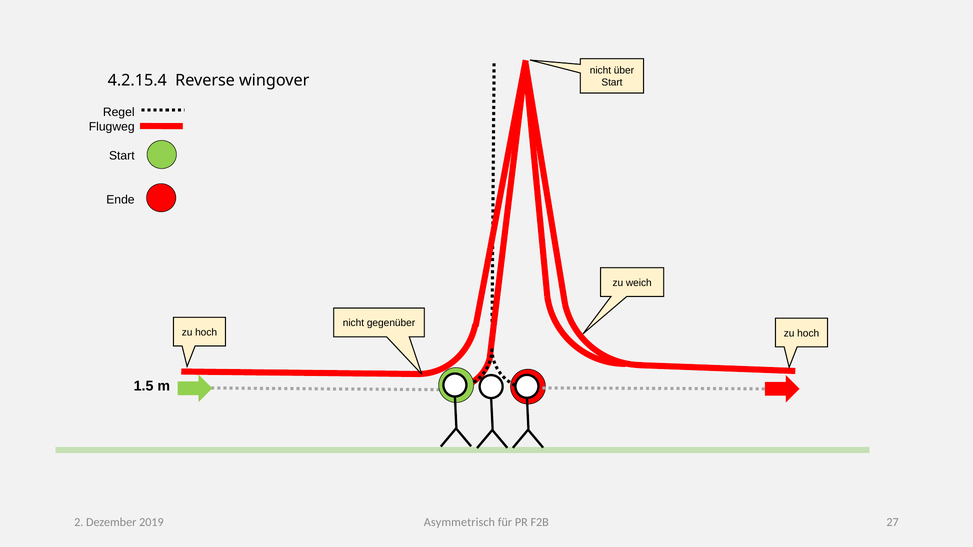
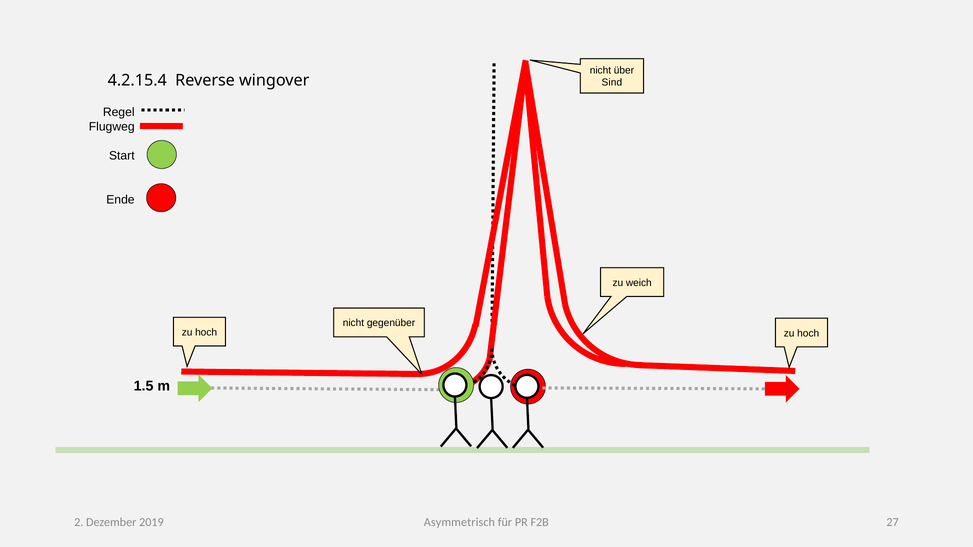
Start: Start -> Sind (612, 83)
